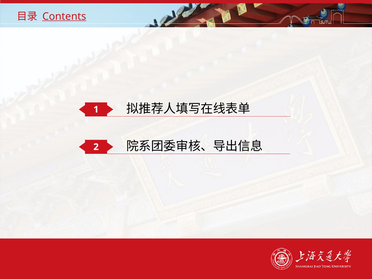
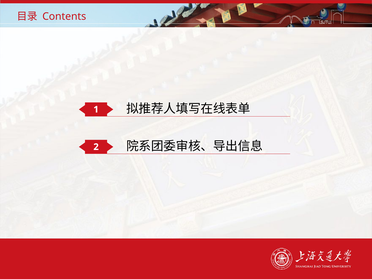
Contents underline: present -> none (64, 16)
